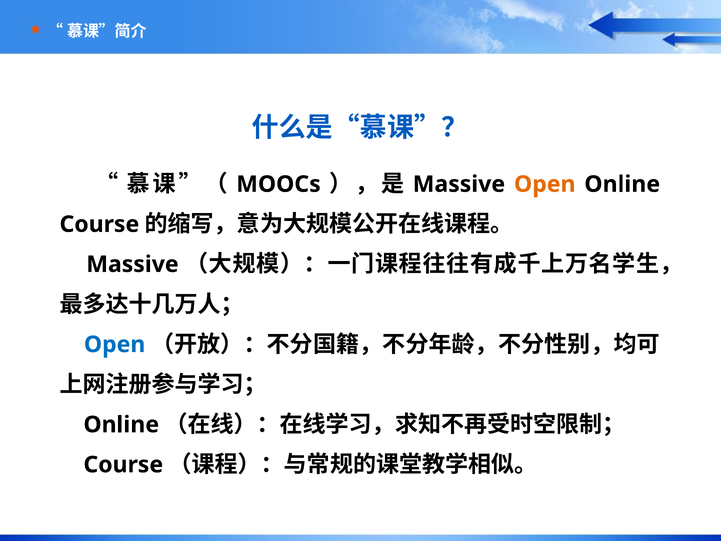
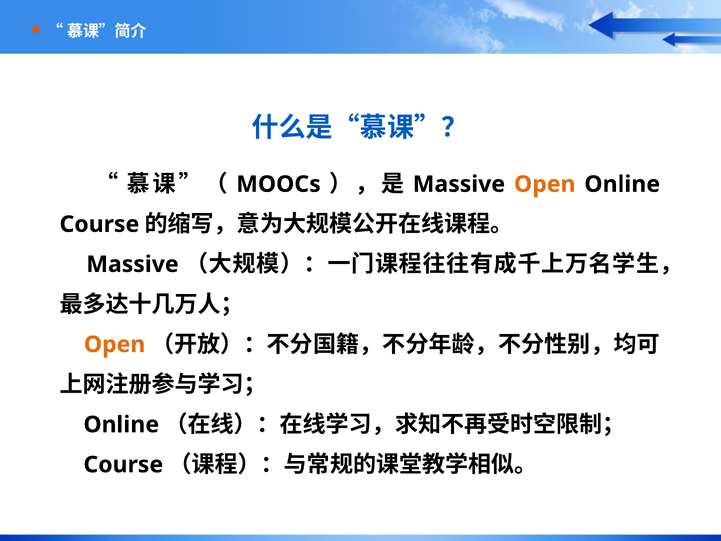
Open colour: blue -> orange (115, 344)
